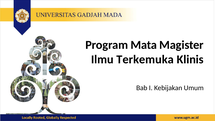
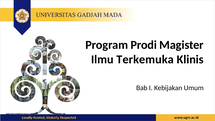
Mata: Mata -> Prodi (144, 45)
